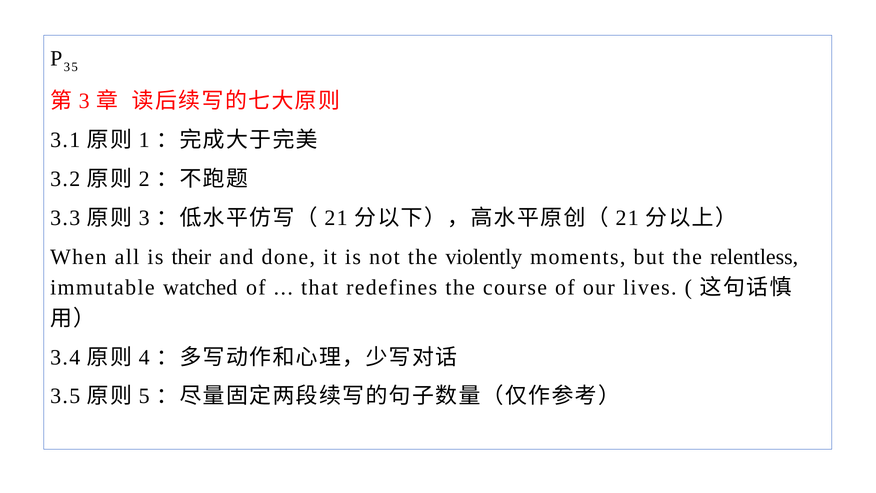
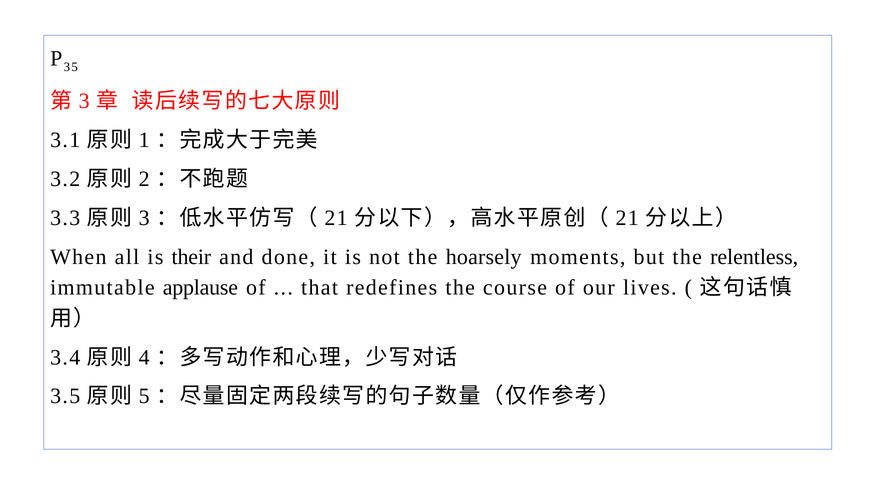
violently: violently -> hoarsely (484, 257)
watched: watched -> applause (200, 287)
